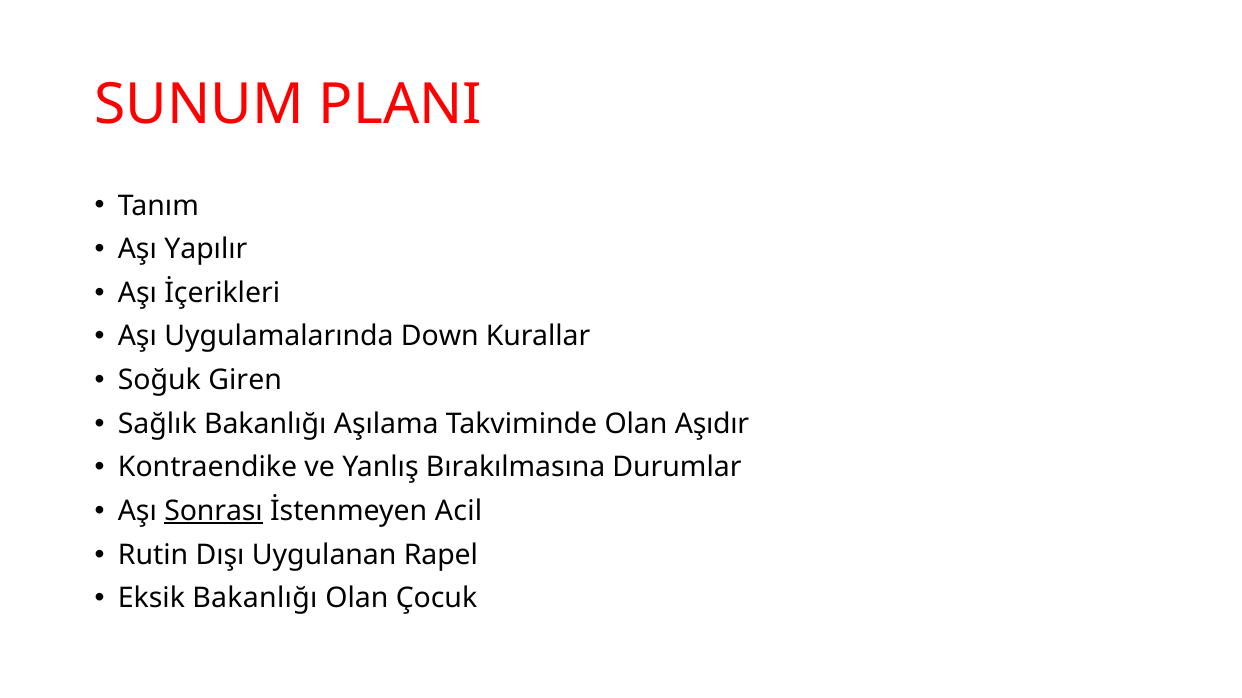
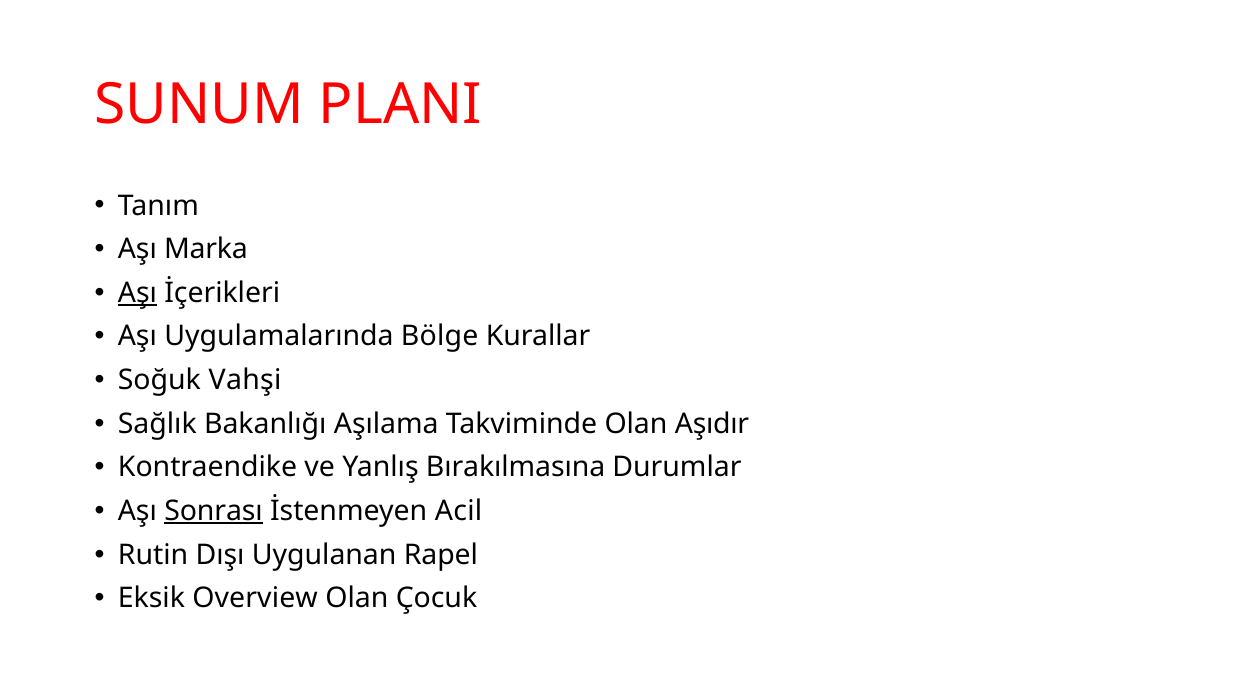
Yapılır: Yapılır -> Marka (206, 249)
Aşı underline: none -> present (138, 293)
Down: Down -> Bölge (440, 337)
Giren: Giren -> Vahşi (245, 381)
Eksik Bakanlığı: Bakanlığı -> Overview (255, 599)
